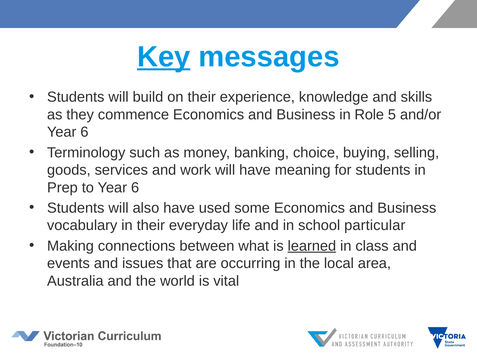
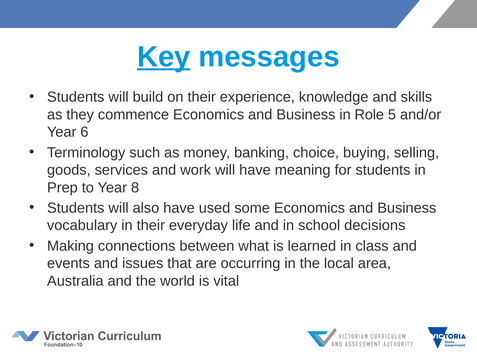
to Year 6: 6 -> 8 (135, 187)
particular: particular -> decisions (375, 225)
learned underline: present -> none (312, 246)
